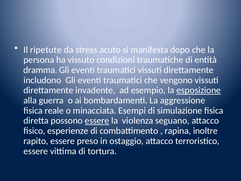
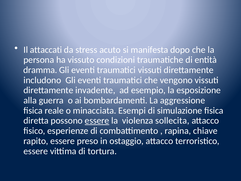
ripetute: ripetute -> attaccati (46, 50)
esposizione underline: present -> none (199, 90)
seguano: seguano -> sollecita (172, 121)
inoltre: inoltre -> chiave (205, 131)
